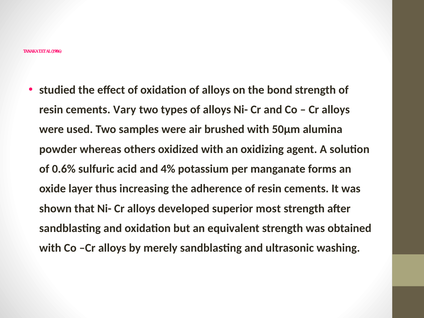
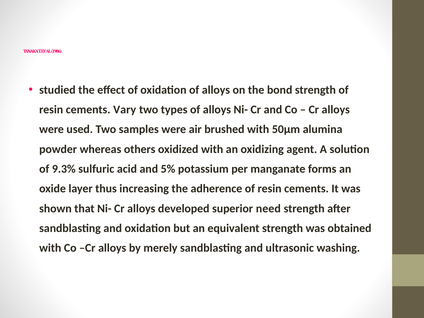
0.6%: 0.6% -> 9.3% (64, 169)
4%: 4% -> 5% (168, 169)
most: most -> need (268, 209)
